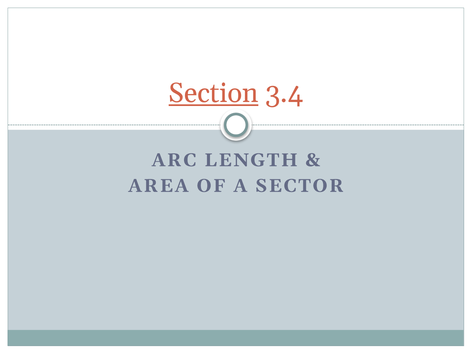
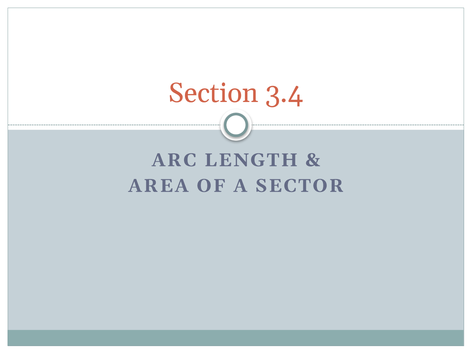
Section underline: present -> none (214, 93)
